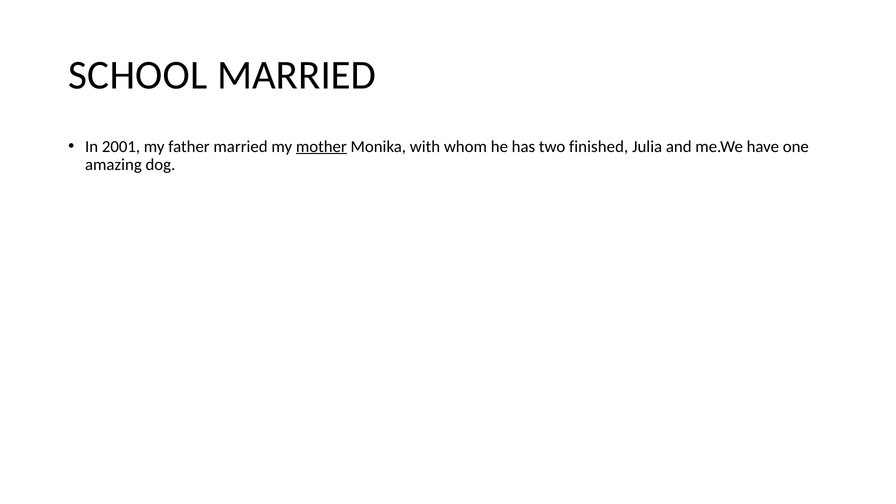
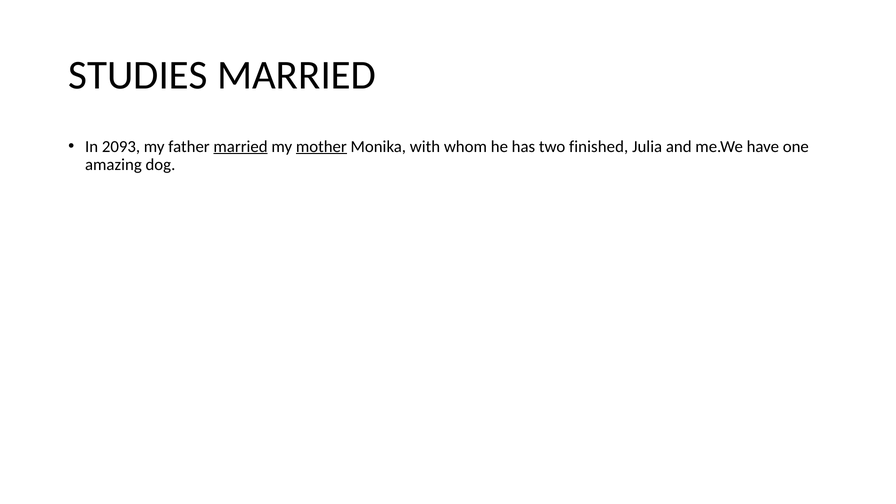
SCHOOL: SCHOOL -> STUDIES (138, 75)
2001: 2001 -> 2093 (121, 147)
married underline: none -> present (241, 147)
